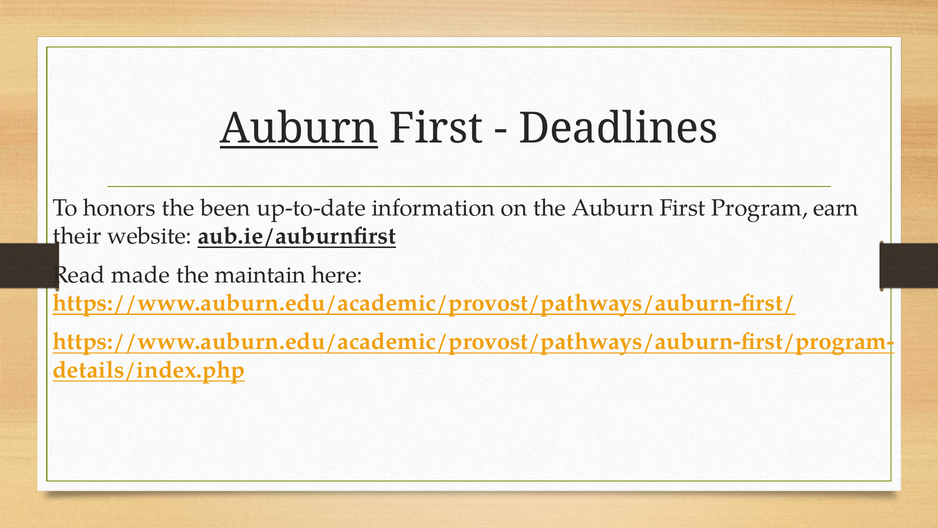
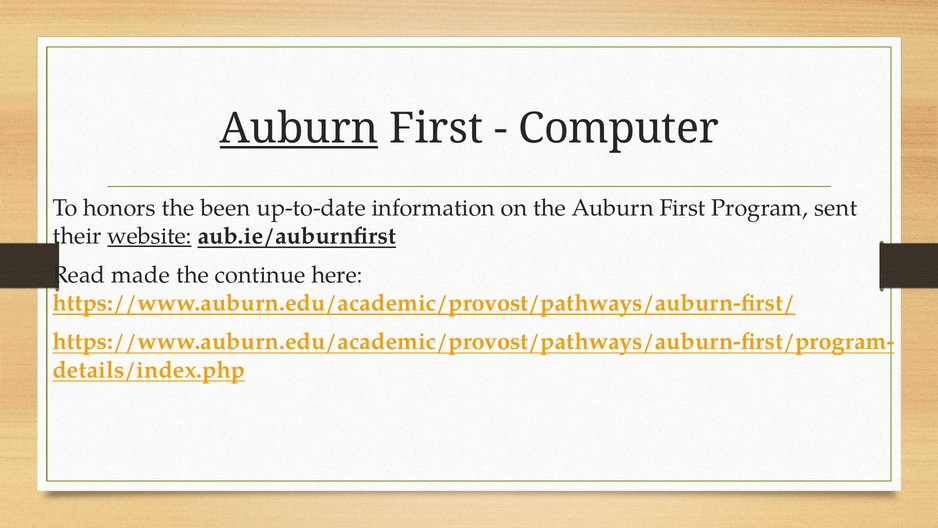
Deadlines: Deadlines -> Computer (618, 129)
earn: earn -> sent (836, 208)
website underline: none -> present (149, 236)
maintain: maintain -> continue (260, 275)
